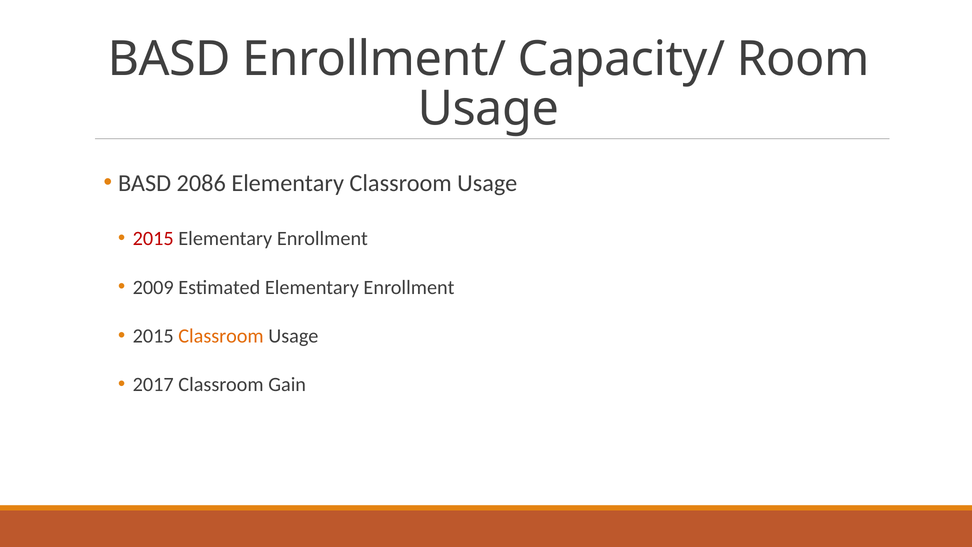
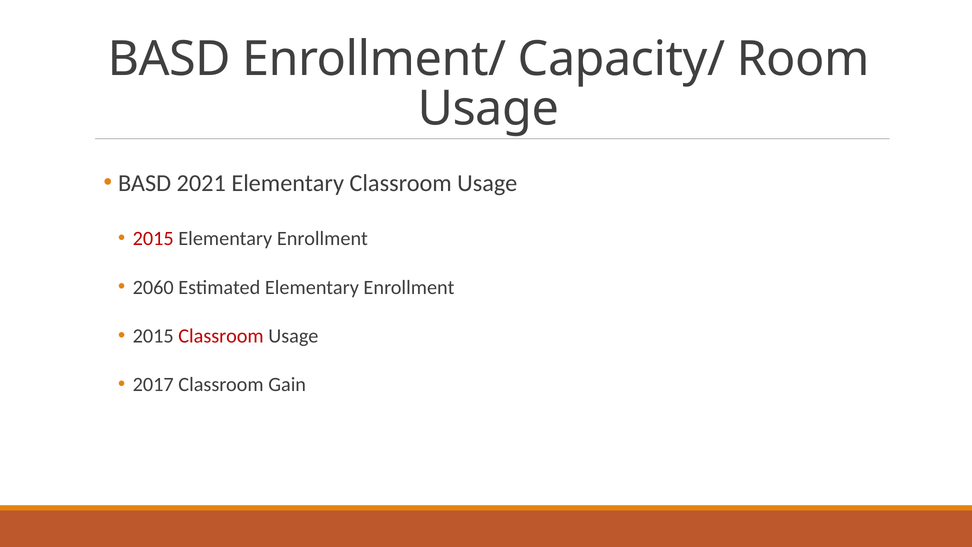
2086: 2086 -> 2021 (201, 183)
2009: 2009 -> 2060 (153, 287)
Classroom colour: orange -> red (221, 336)
